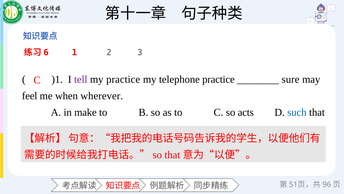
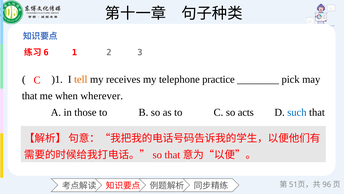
tell colour: purple -> orange (81, 79)
my practice: practice -> receives (123, 79)
sure: sure -> pick (291, 79)
feel: feel -> that (30, 96)
make: make -> those (85, 112)
